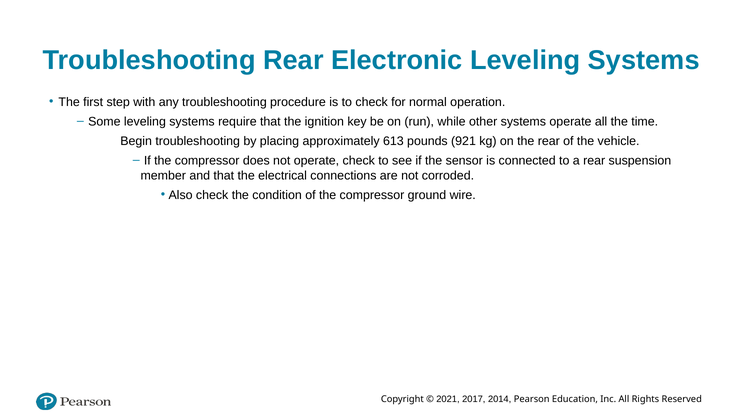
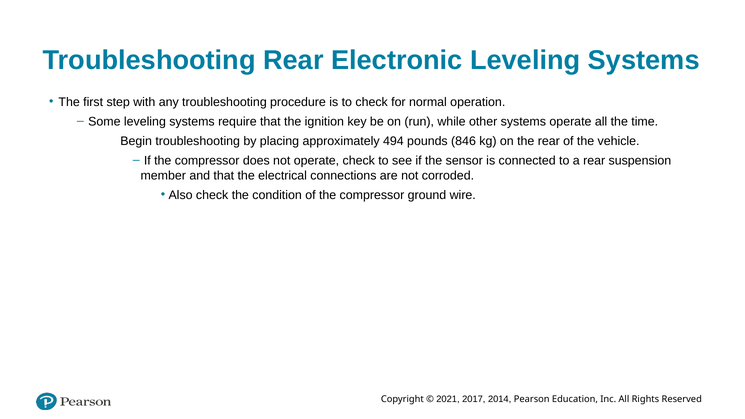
613: 613 -> 494 (393, 141)
921: 921 -> 846 (464, 141)
